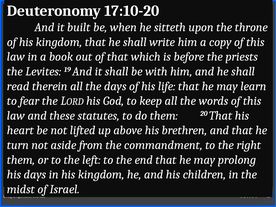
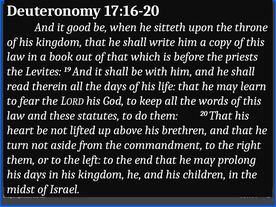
17:10-20: 17:10-20 -> 17:16-20 (132, 11)
built: built -> good (79, 27)
